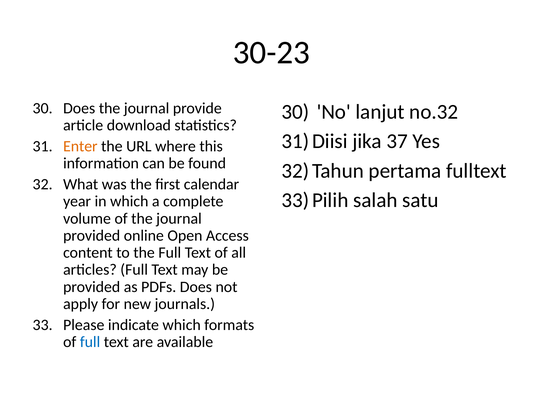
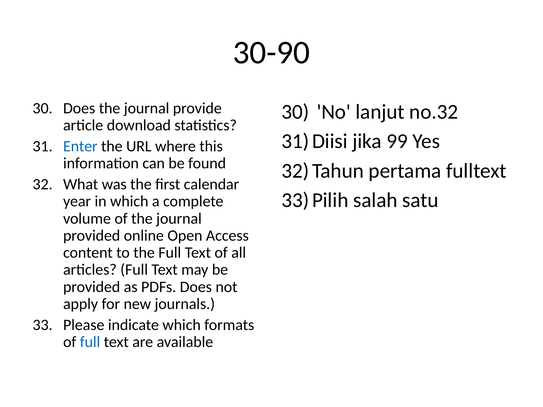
30-23: 30-23 -> 30-90 (271, 53)
37: 37 -> 99 (397, 141)
Enter colour: orange -> blue (80, 146)
